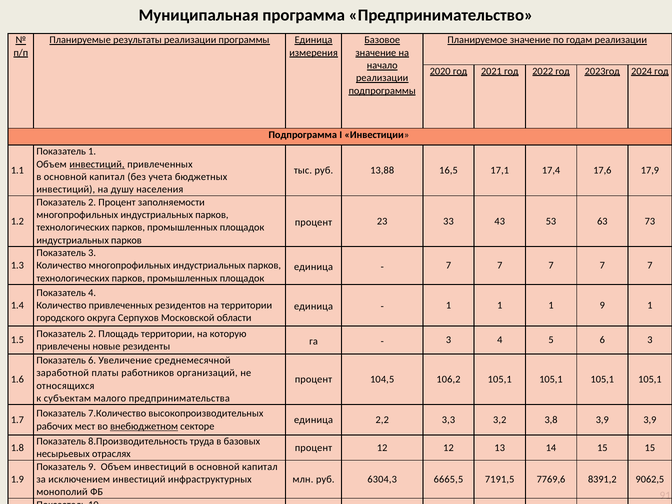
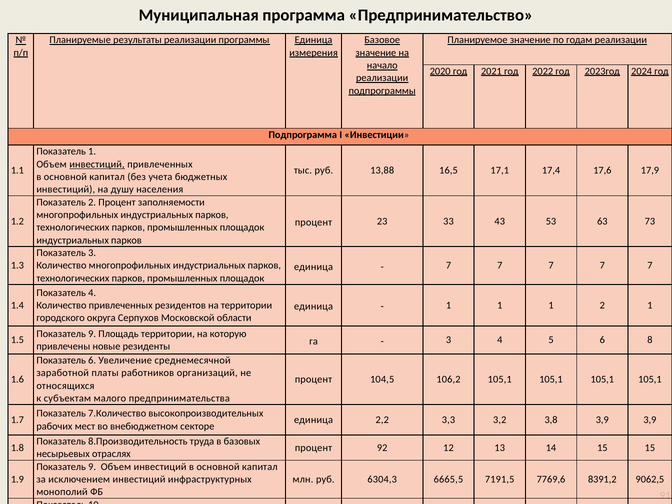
1 9: 9 -> 2 (602, 305)
2: 2 -> 9 (92, 334)
6 3: 3 -> 8 (650, 340)
внебюджетном underline: present -> none (144, 426)
процент 12: 12 -> 92 (382, 448)
